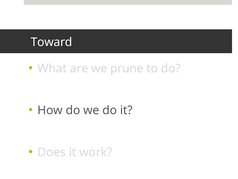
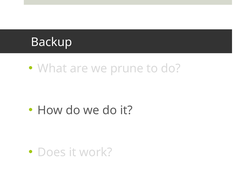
Toward: Toward -> Backup (52, 42)
